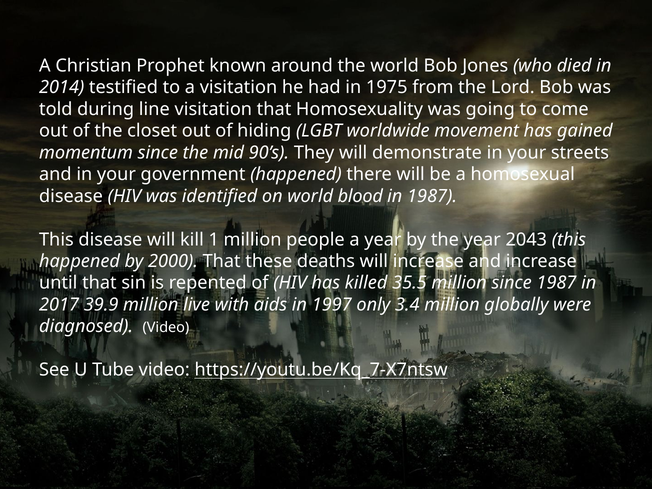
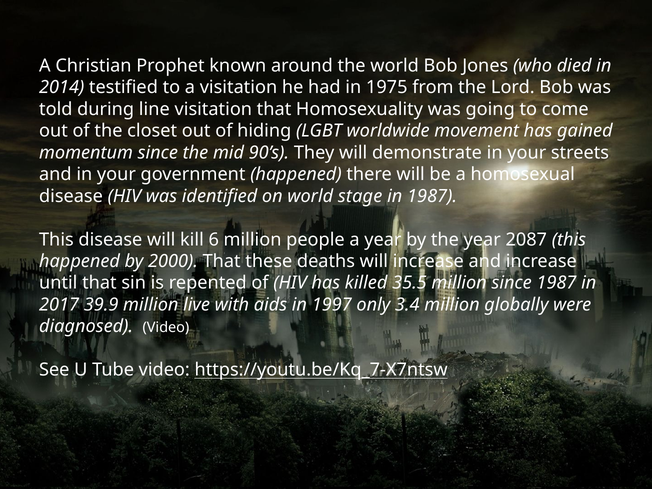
blood: blood -> stage (360, 196)
1: 1 -> 6 (214, 240)
2043: 2043 -> 2087 (526, 240)
